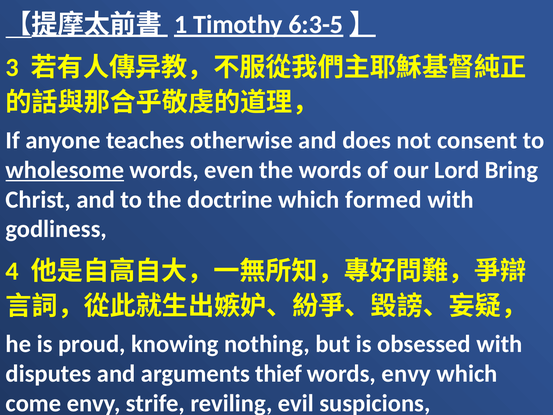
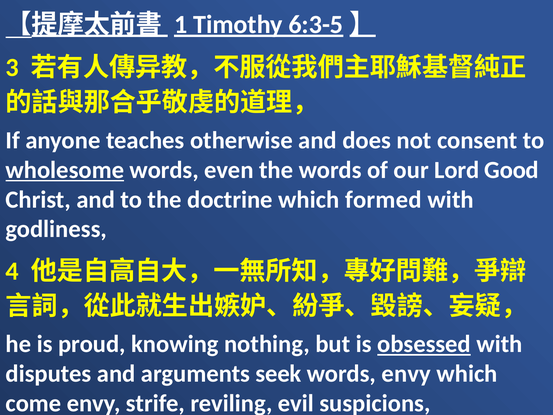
Bring: Bring -> Good (512, 170)
obsessed underline: none -> present (424, 344)
thief: thief -> seek (279, 373)
